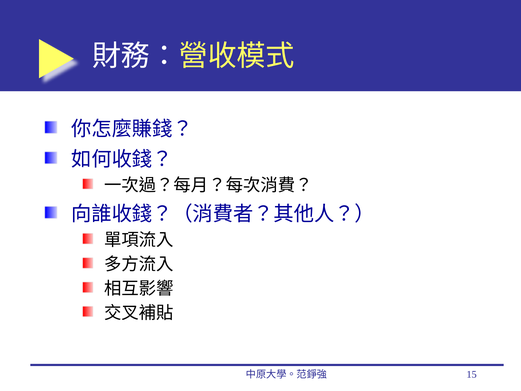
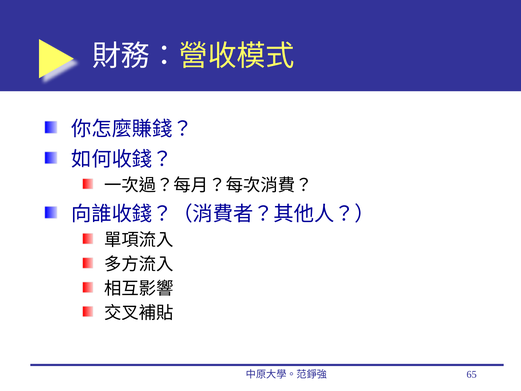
15: 15 -> 65 (472, 374)
